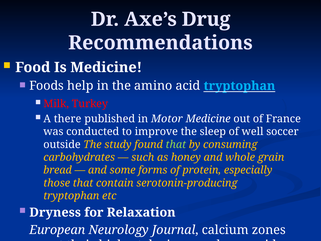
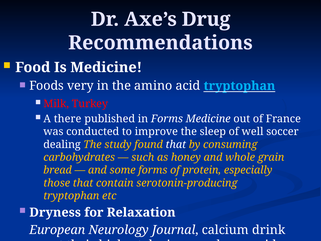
help: help -> very (80, 86)
in Motor: Motor -> Forms (167, 119)
outside: outside -> dealing (62, 144)
that colour: light green -> white (176, 144)
zones: zones -> drink (269, 230)
